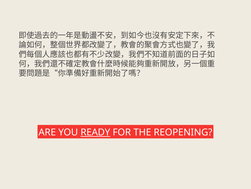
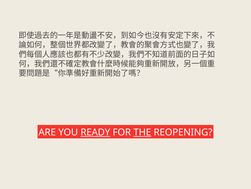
THE underline: none -> present (142, 132)
